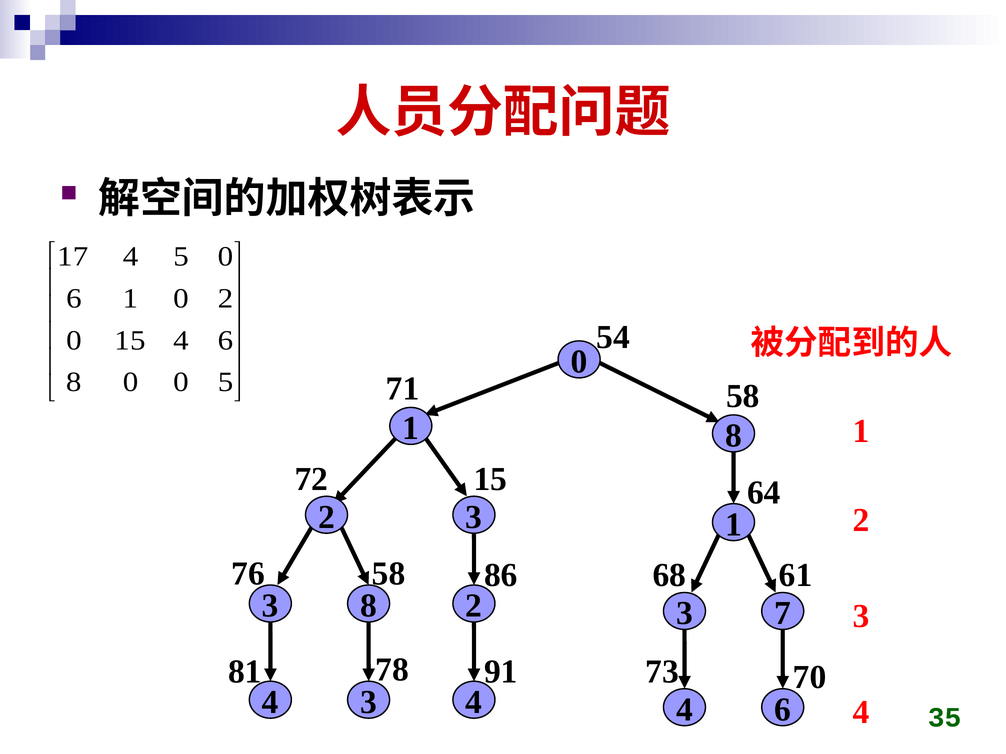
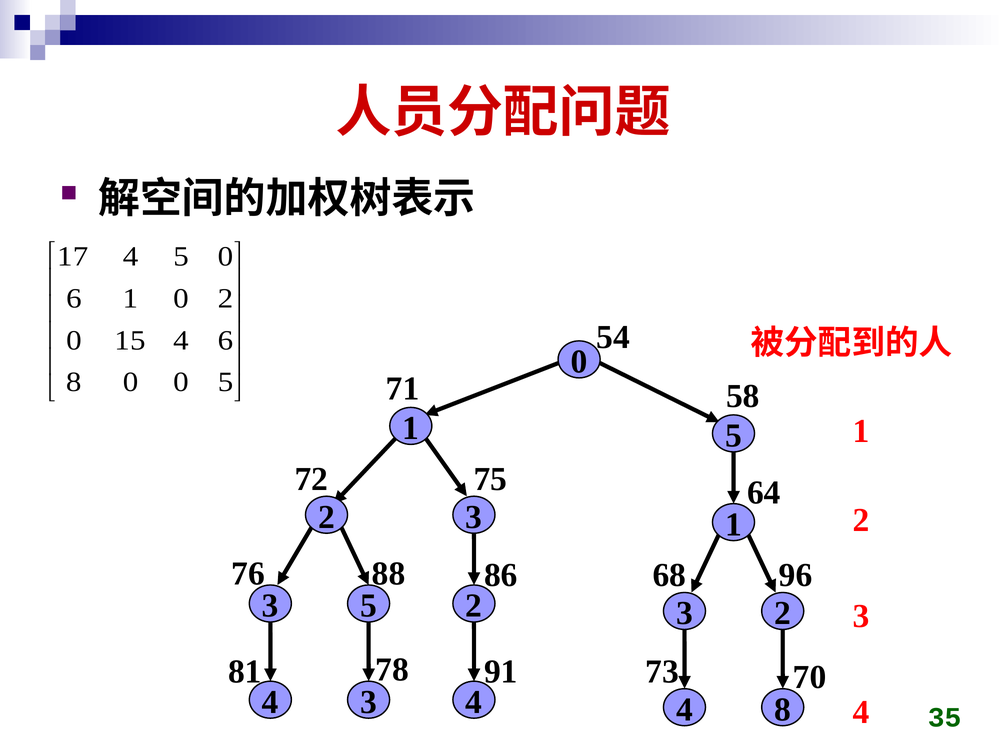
1 8: 8 -> 5 (733, 436)
72 15: 15 -> 75 (490, 479)
76 58: 58 -> 88 (389, 574)
61: 61 -> 96 (796, 576)
3 8: 8 -> 5 (369, 606)
3 7: 7 -> 2 (783, 614)
4 6: 6 -> 8 (783, 710)
